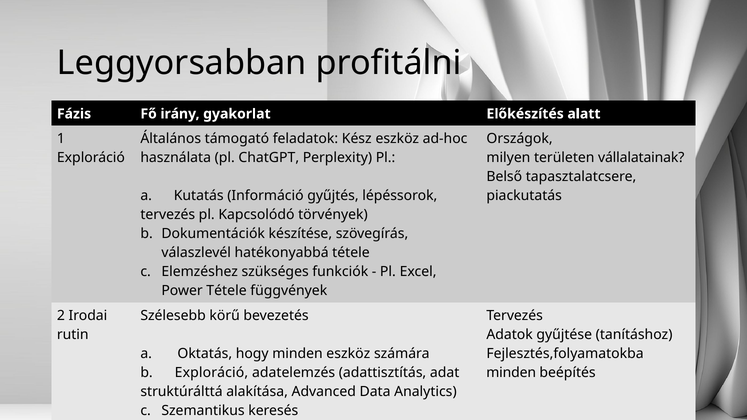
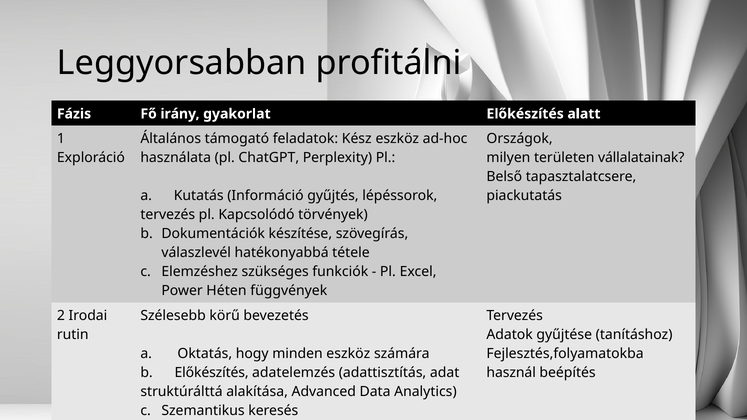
Power Tétele: Tétele -> Héten (226, 291)
b Exploráció: Exploráció -> Előkészítés (212, 373)
minden: minden -> használ (511, 373)
